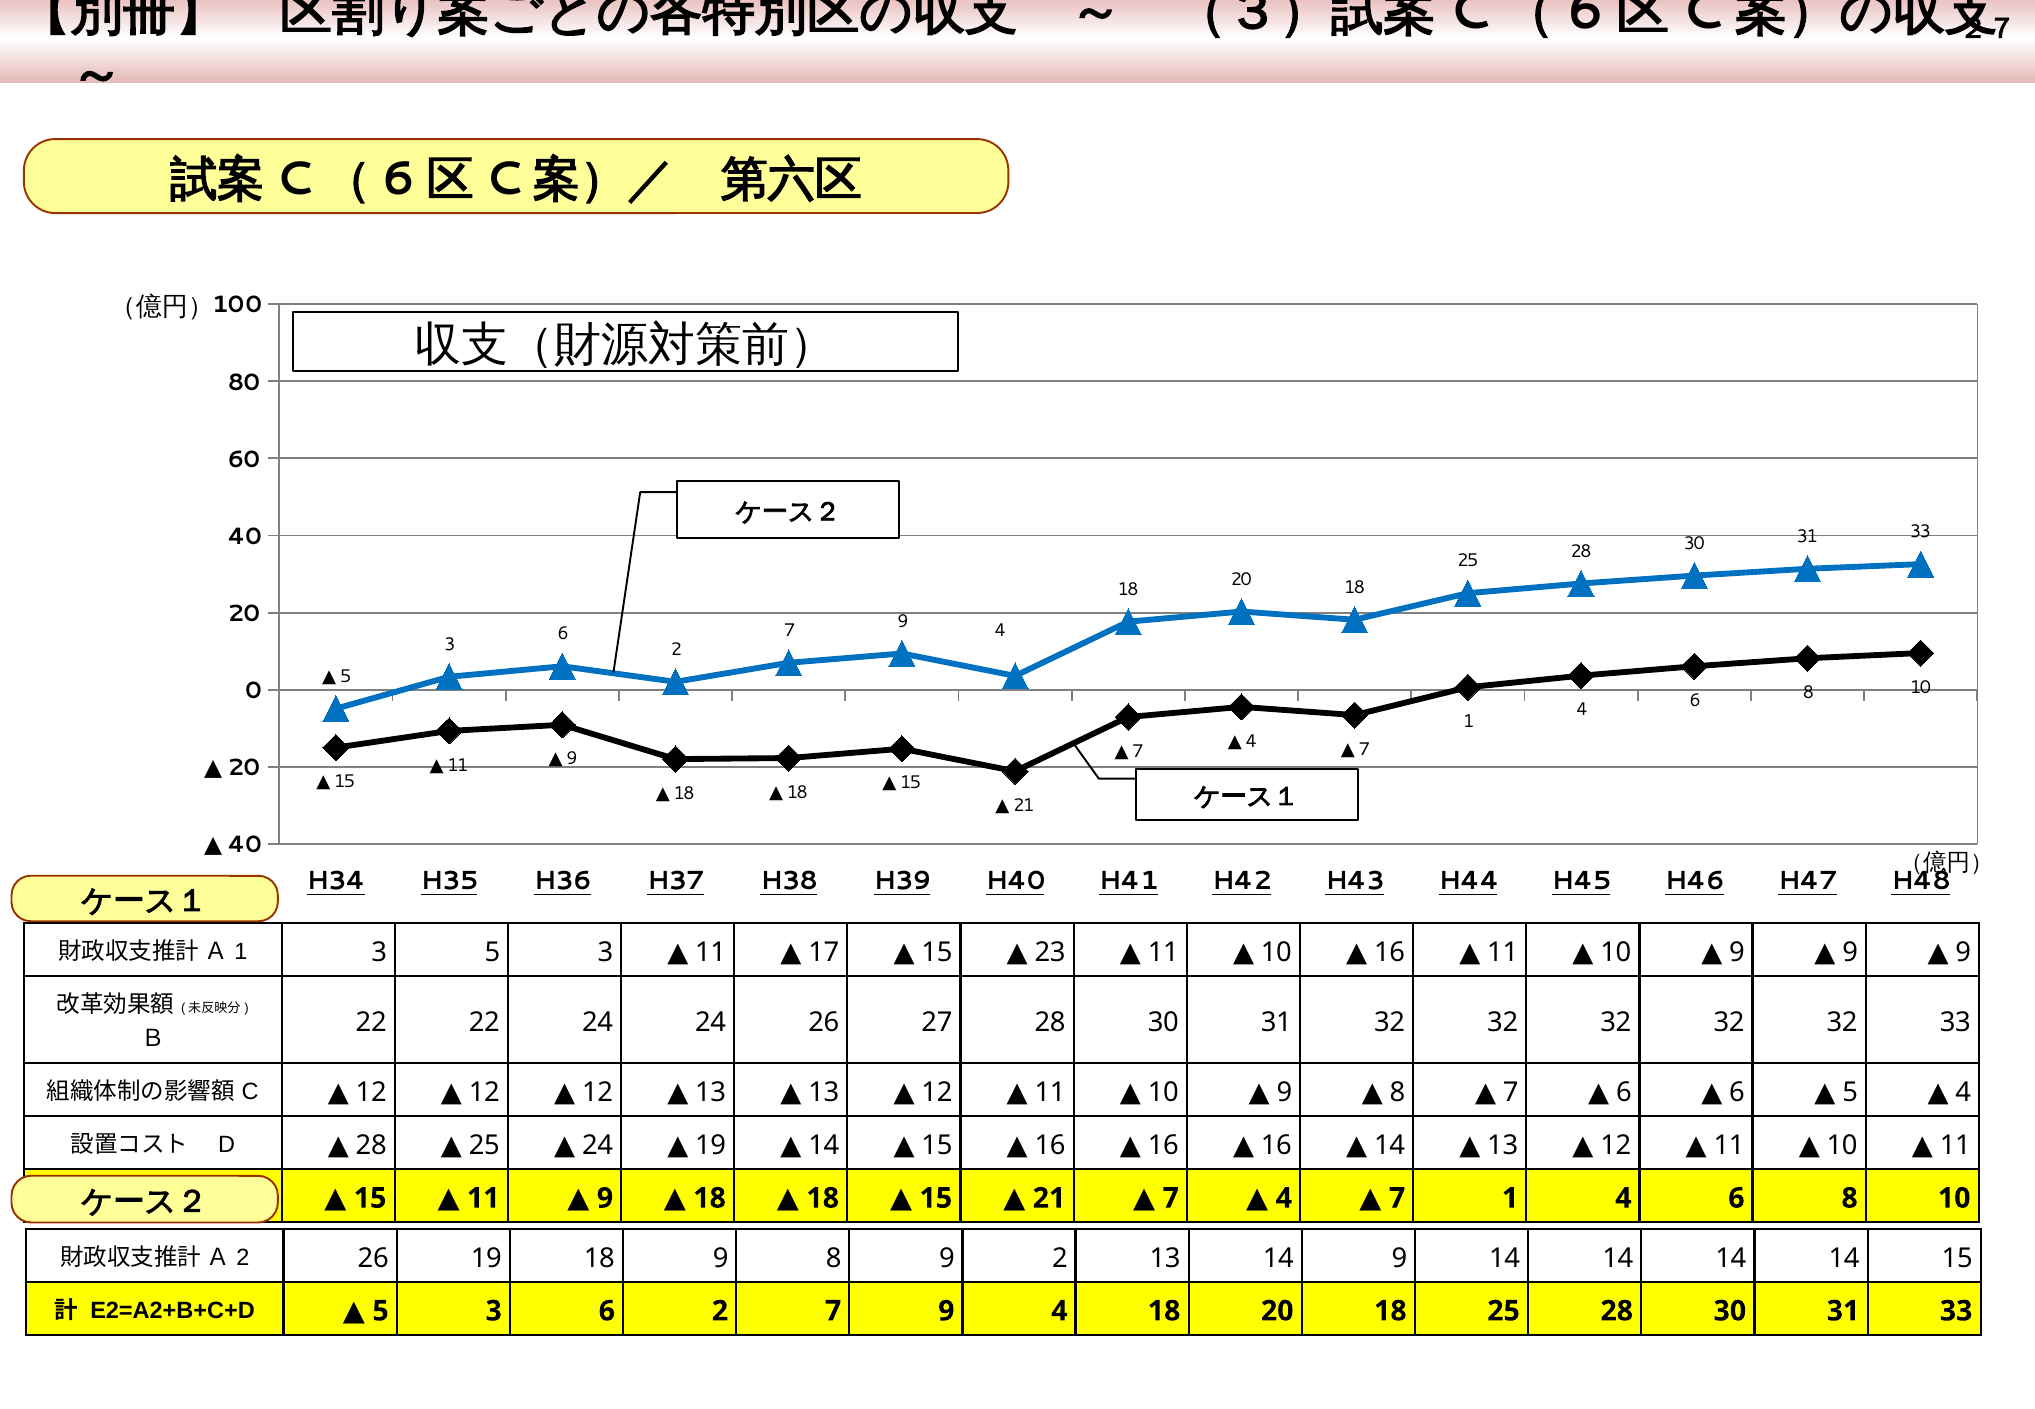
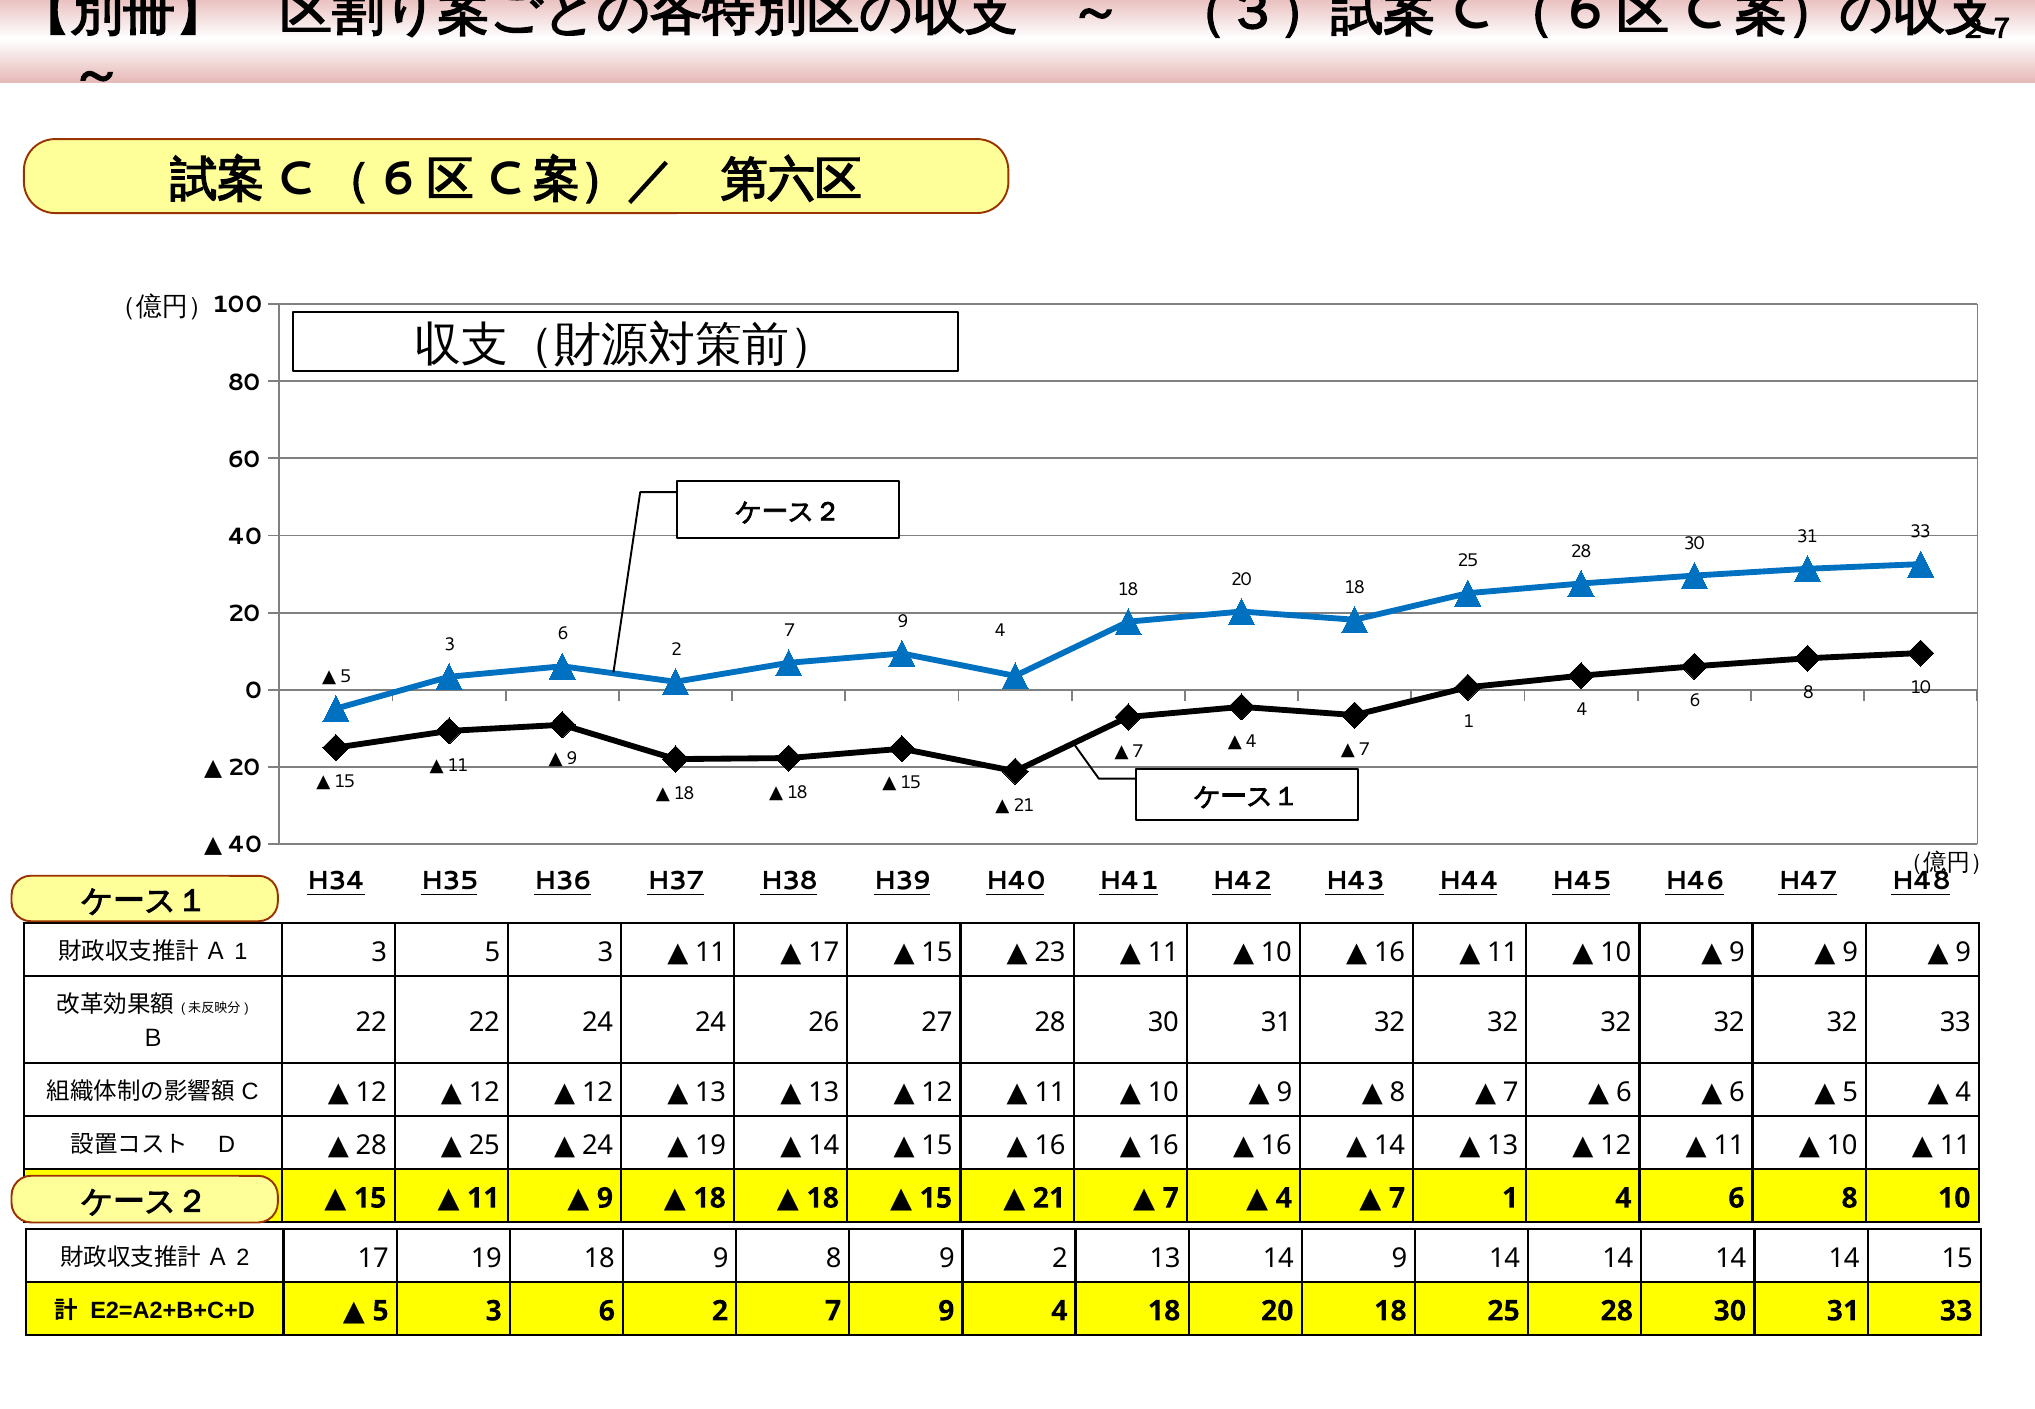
2 26: 26 -> 17 (373, 1258)
